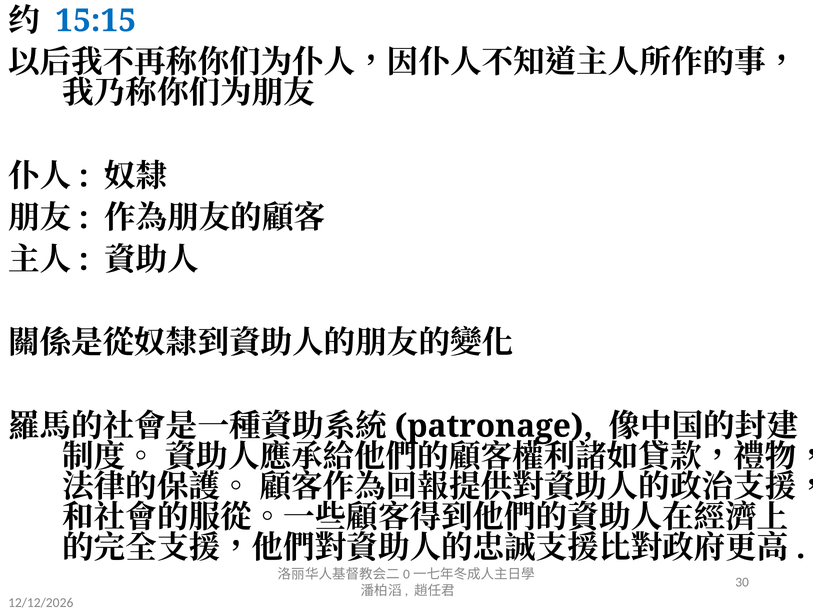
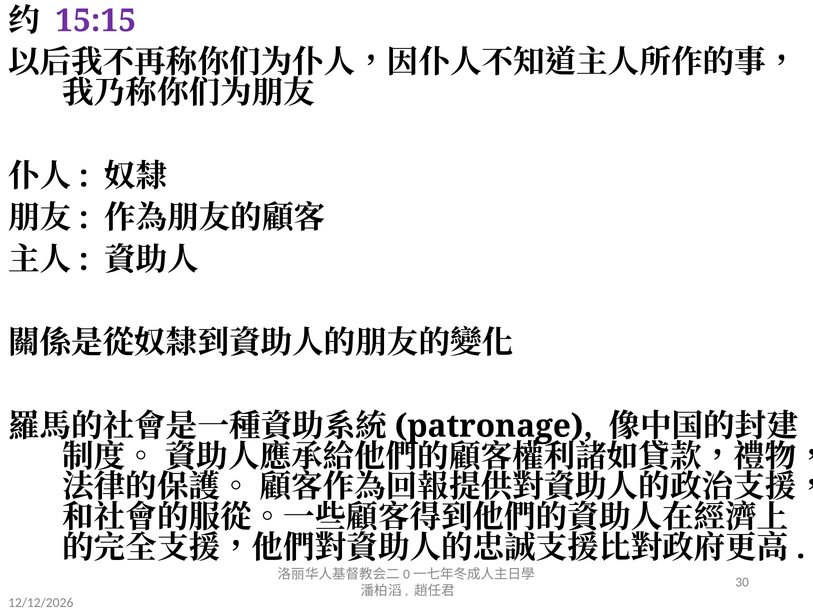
15:15 colour: blue -> purple (96, 21)
